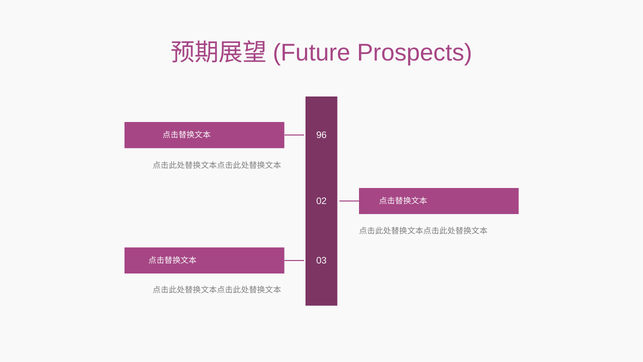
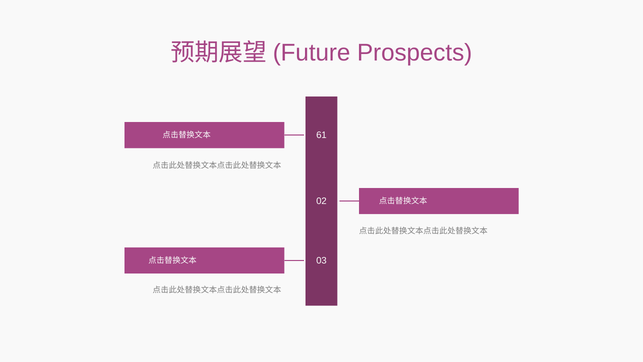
96: 96 -> 61 (321, 135)
